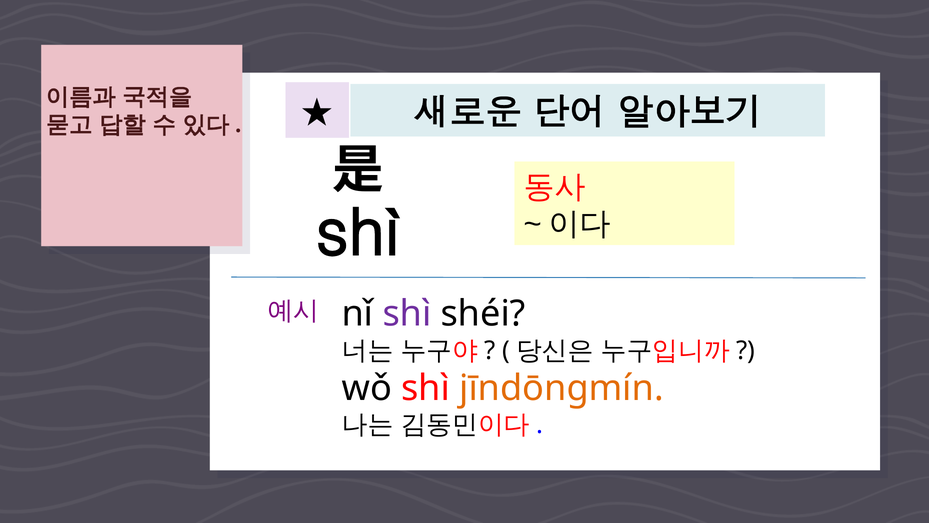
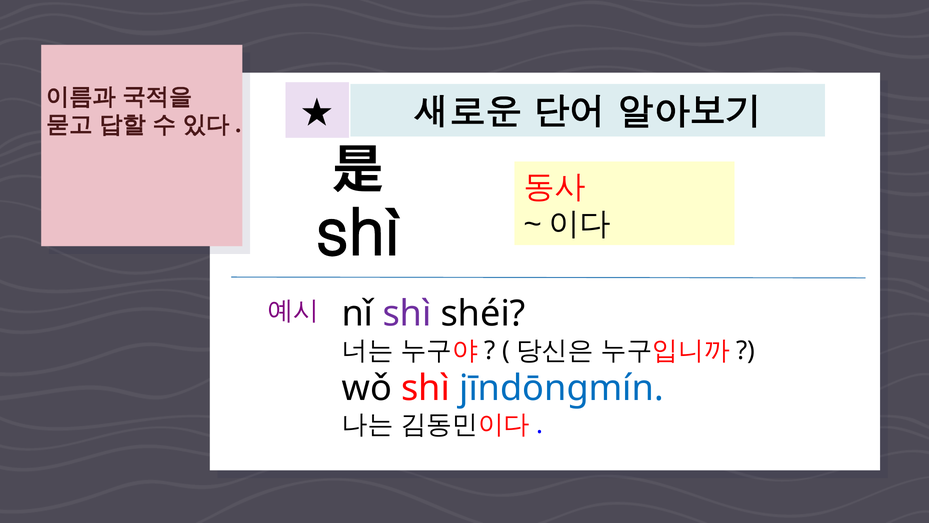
jīndōngmín colour: orange -> blue (562, 388)
